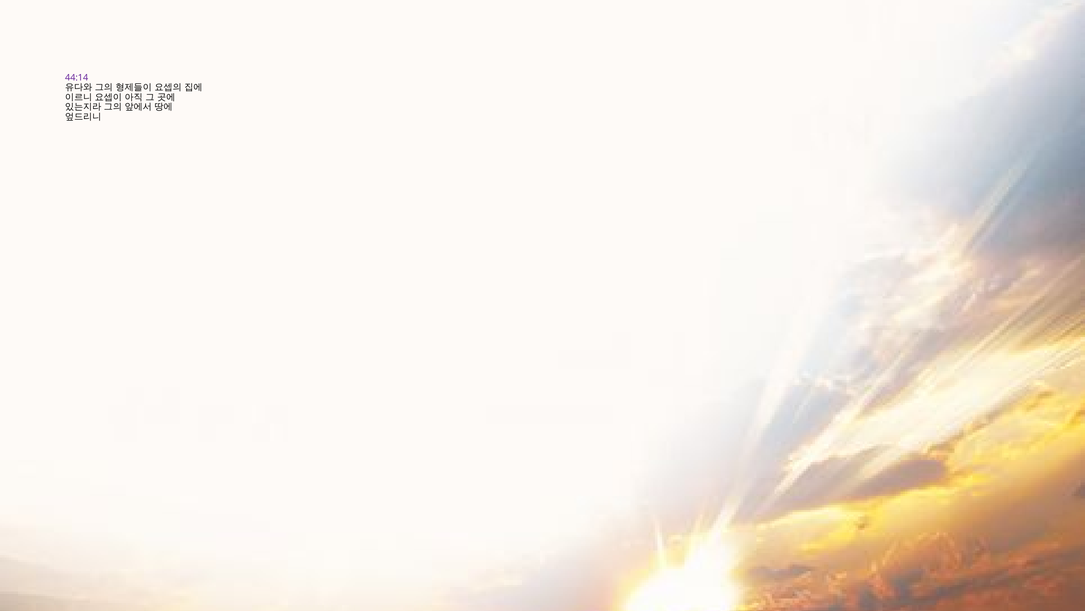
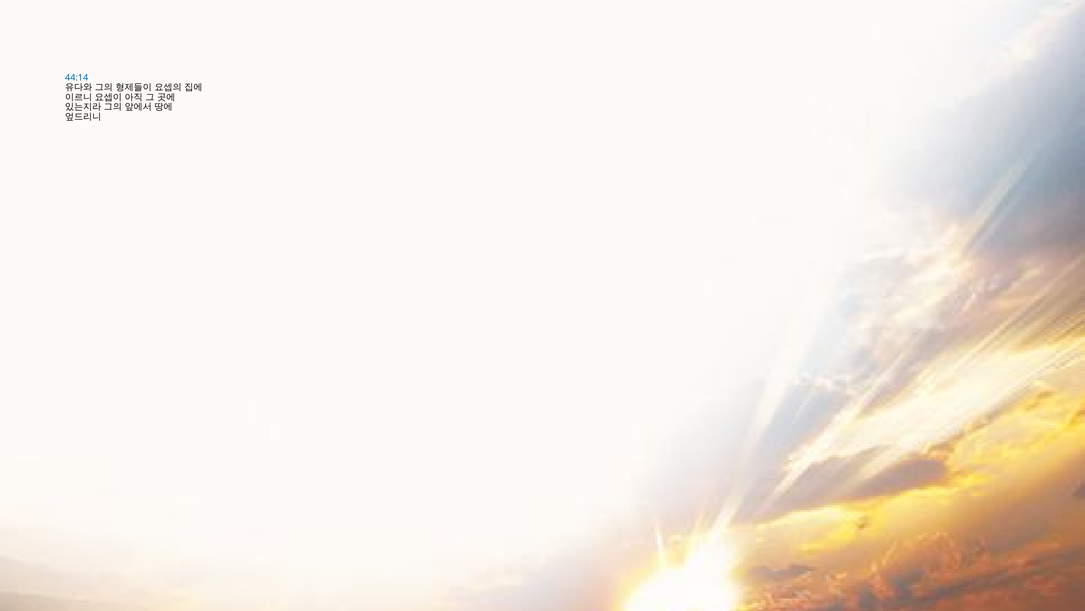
44:14 colour: purple -> blue (77, 77)
